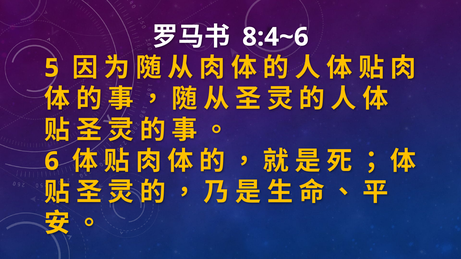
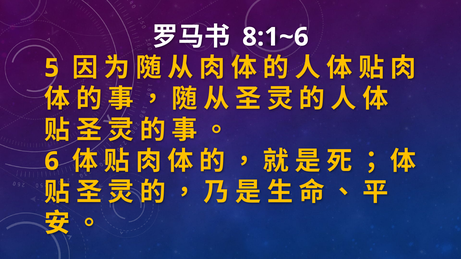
8:4~6: 8:4~6 -> 8:1~6 (275, 37)
